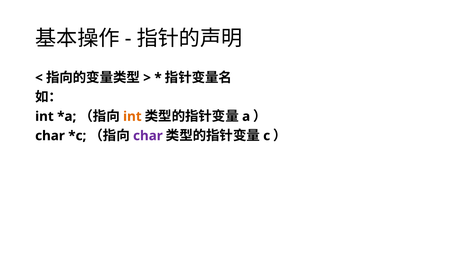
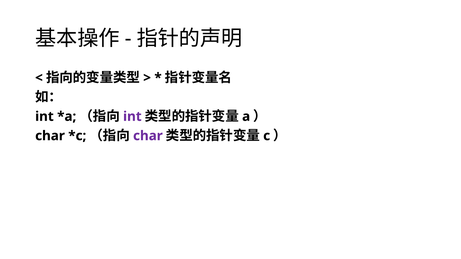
int colour: orange -> purple (132, 117)
